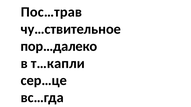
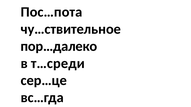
Пос…трав: Пос…трав -> Пос…пота (51, 12)
т…капли: т…капли -> т…среди (58, 64)
